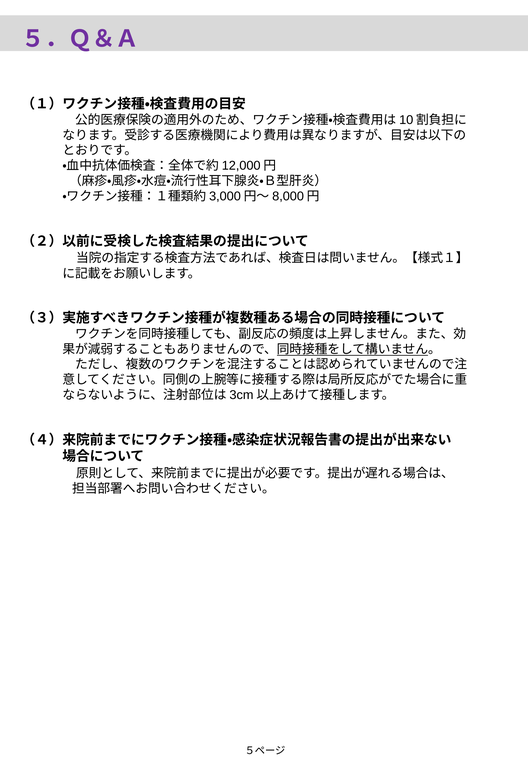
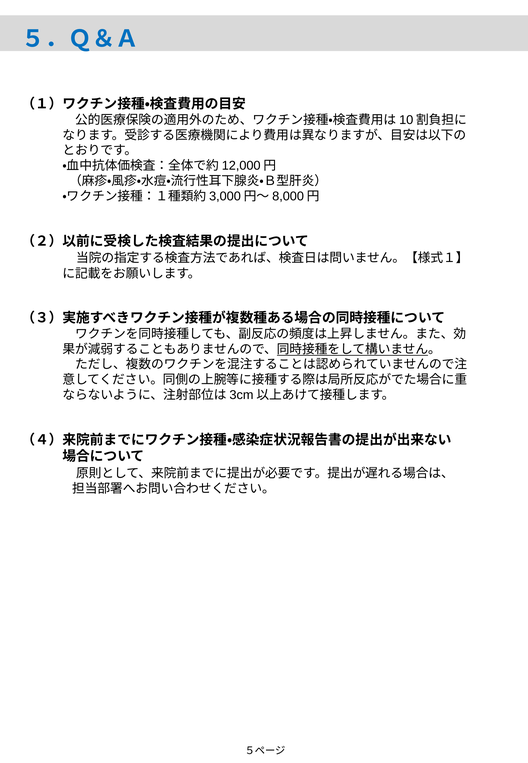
５．Ｑ＆Ａ colour: purple -> blue (80, 39)
